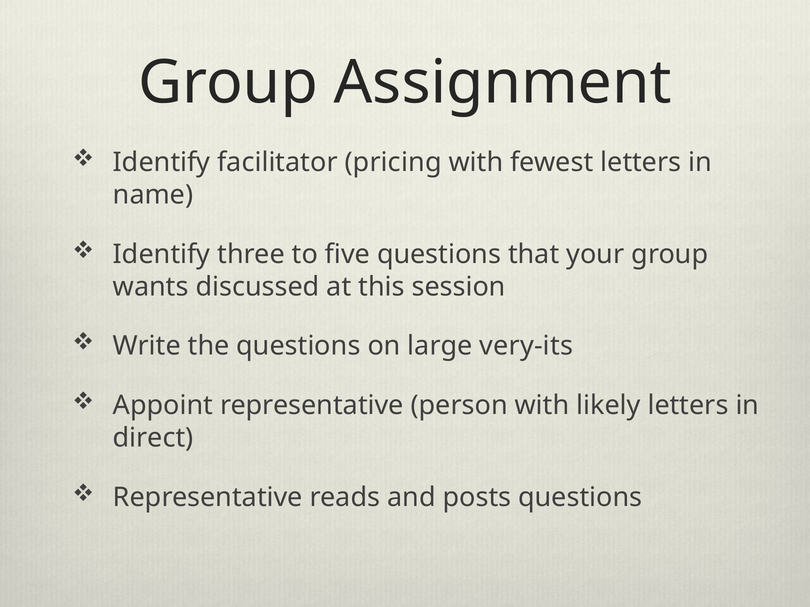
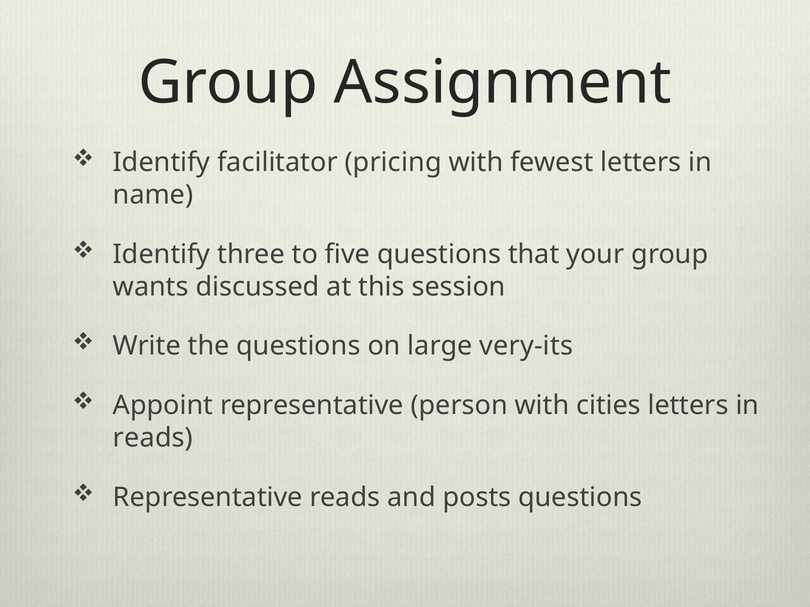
likely: likely -> cities (608, 406)
direct: direct -> reads (153, 438)
